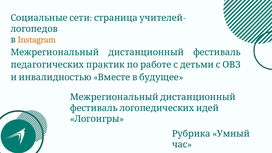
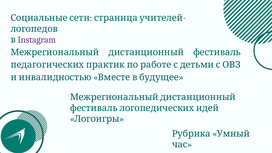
Instagram colour: orange -> purple (37, 40)
